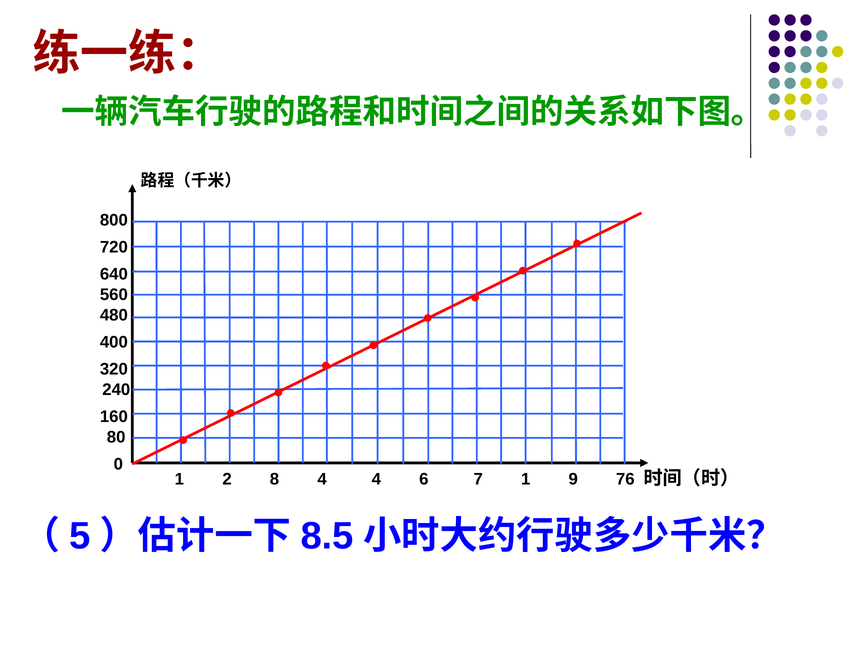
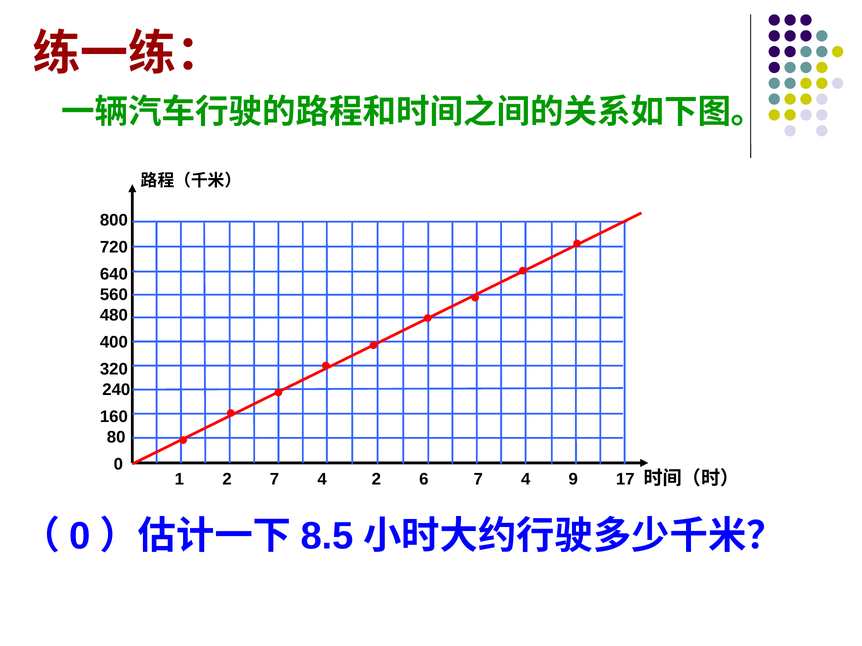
2 8: 8 -> 7 (275, 480)
4 4: 4 -> 2 (376, 480)
6 7 1: 1 -> 4 (526, 480)
76: 76 -> 17 (625, 480)
5: 5 -> 0 (80, 536)
